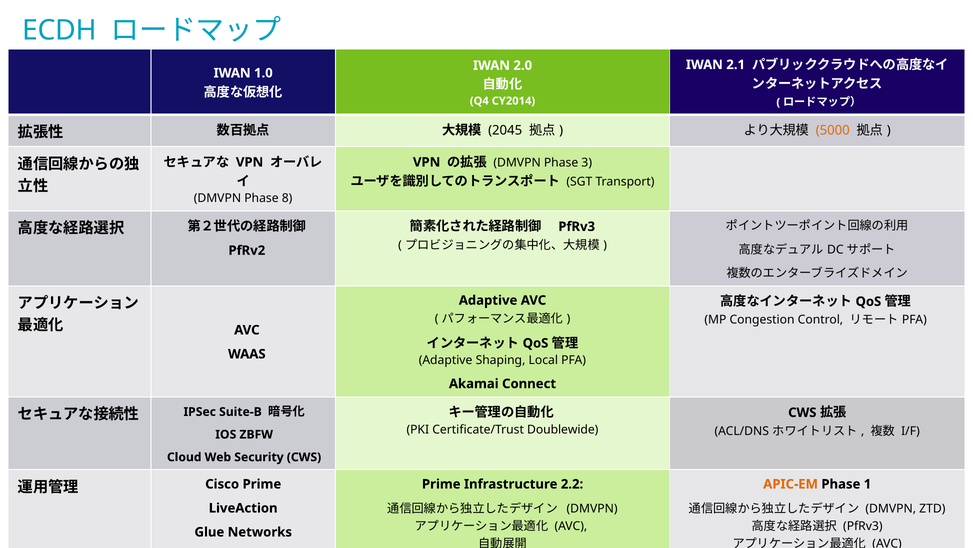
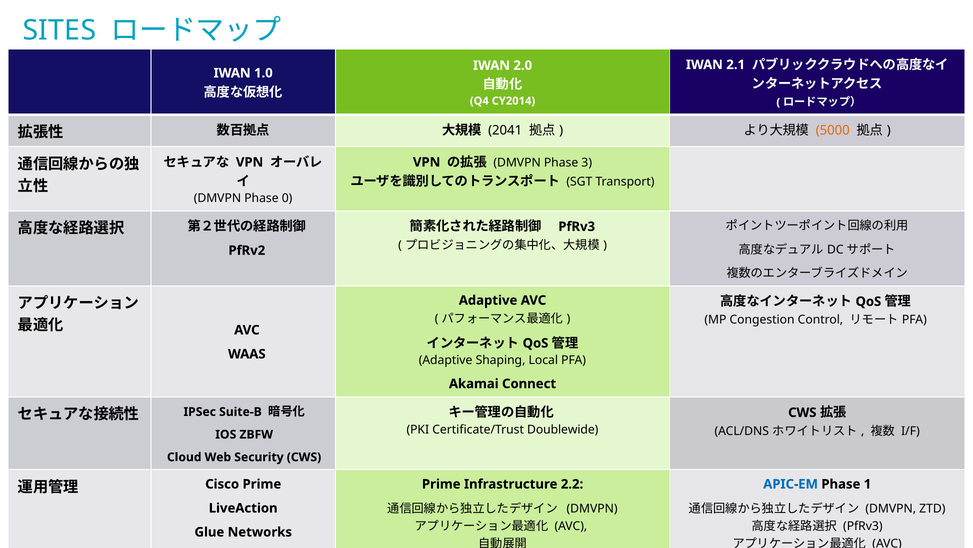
ECDH: ECDH -> SITES (59, 30)
2045: 2045 -> 2041 (505, 130)
8: 8 -> 0 (287, 198)
APIC-EM colour: orange -> blue (791, 484)
